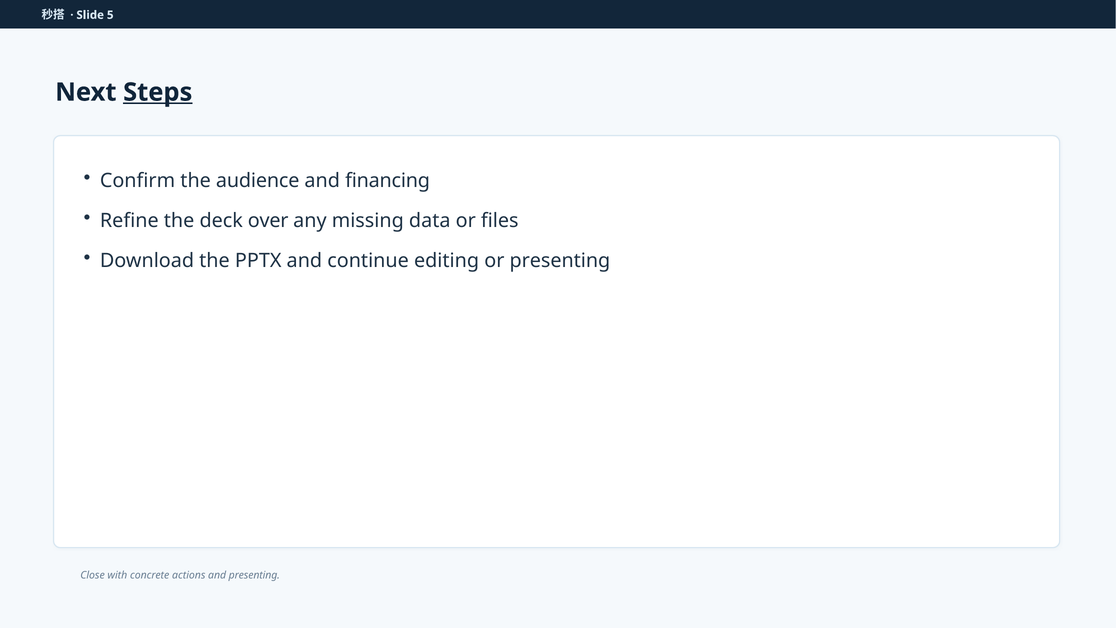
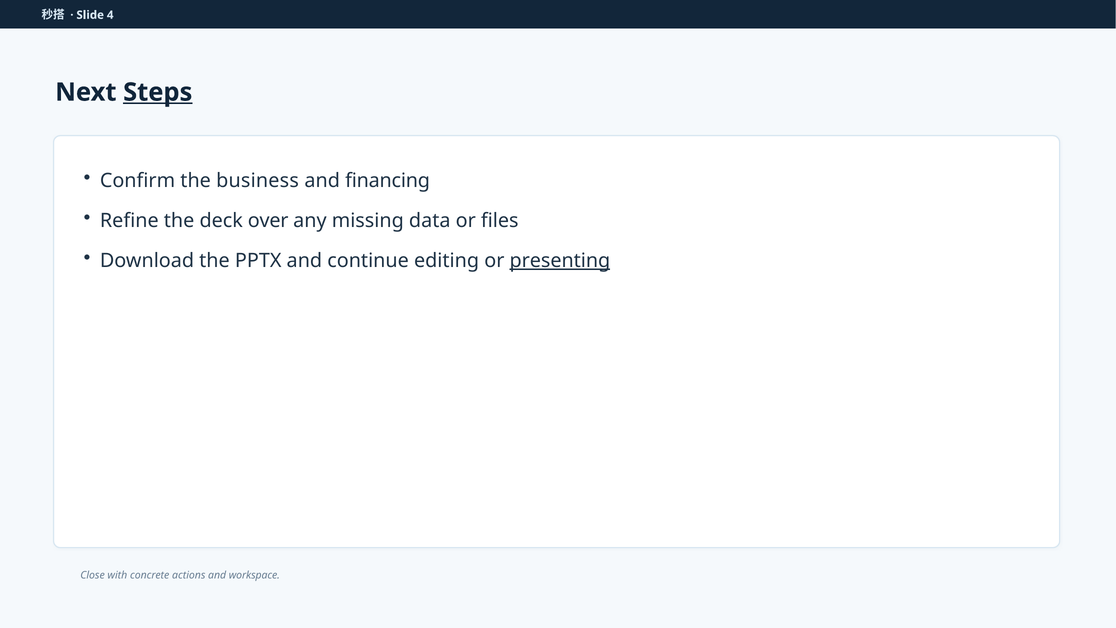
5: 5 -> 4 (110, 15)
audience: audience -> business (258, 181)
presenting underline: none -> present (560, 261)
and presenting: presenting -> workspace (254, 575)
